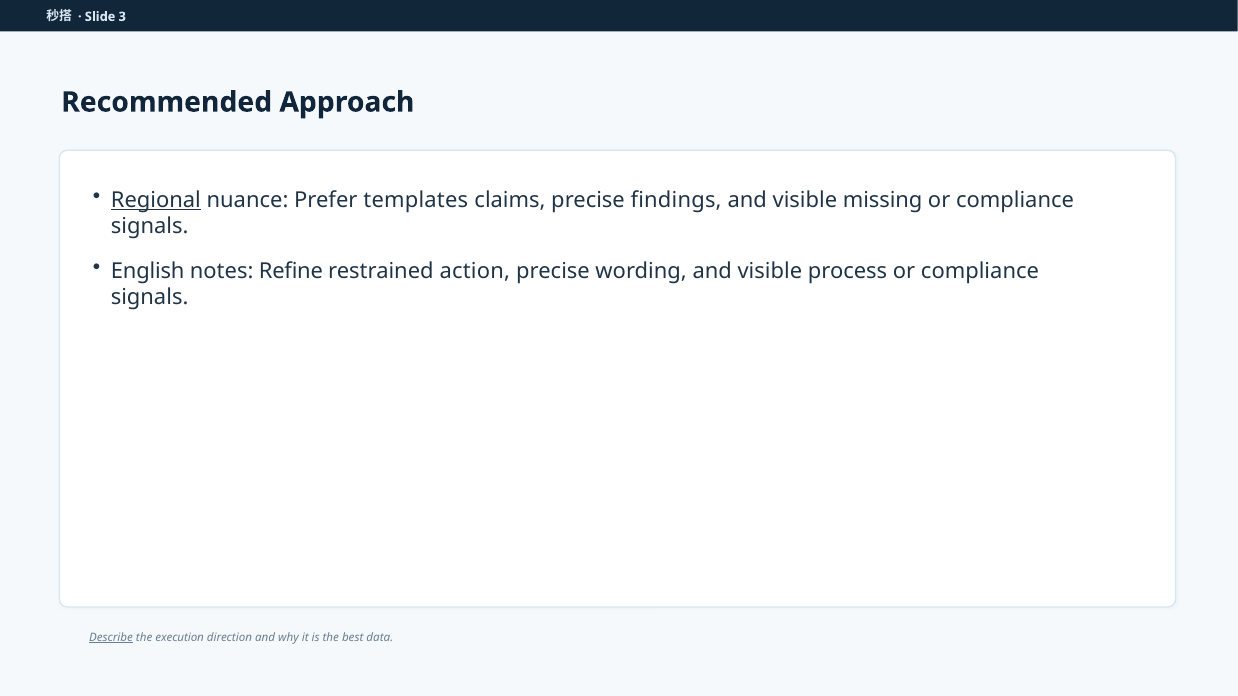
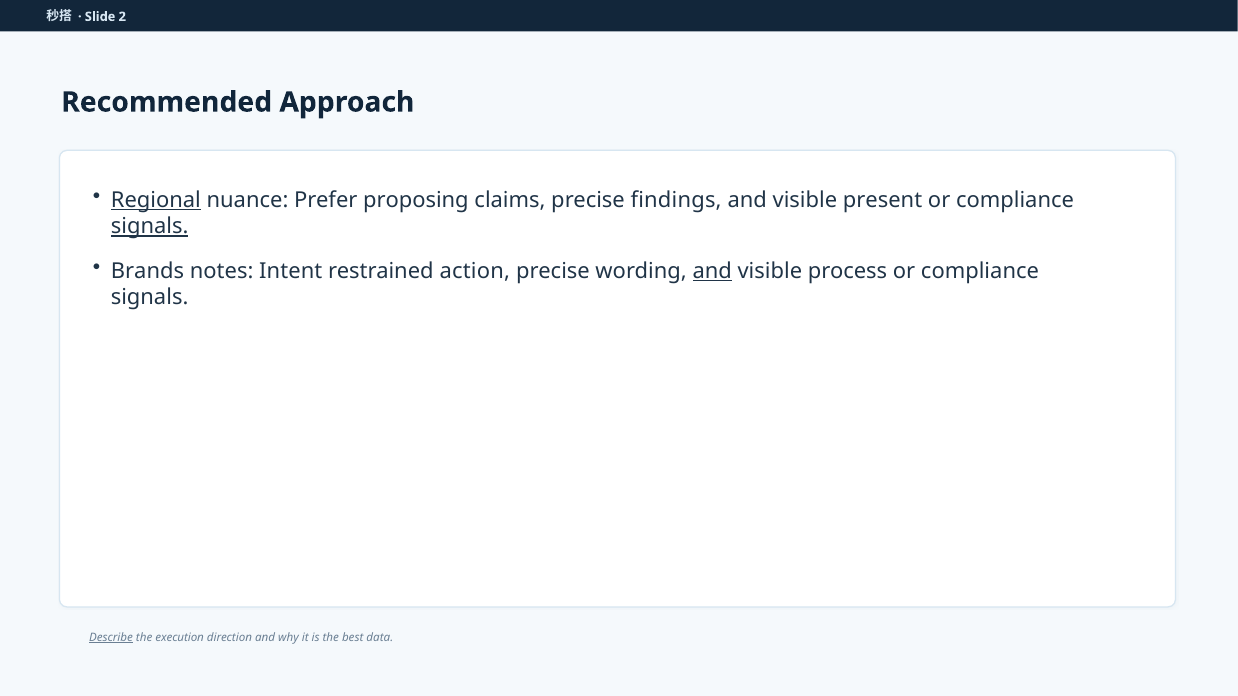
3: 3 -> 2 (122, 17)
templates: templates -> proposing (416, 200)
missing: missing -> present (883, 200)
signals underline: none -> present (150, 227)
English: English -> Brands (148, 271)
Refine: Refine -> Intent (291, 271)
and underline: none -> present (712, 271)
